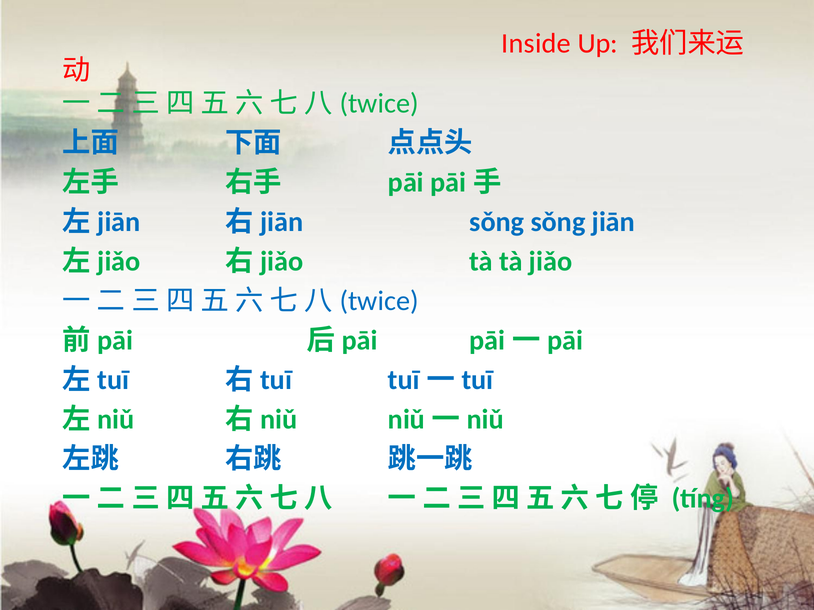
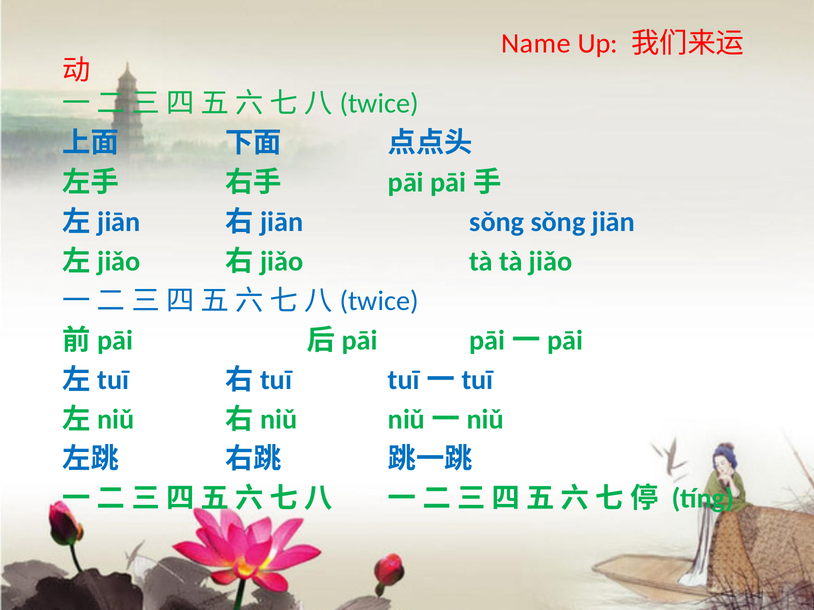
Inside: Inside -> Name (536, 44)
